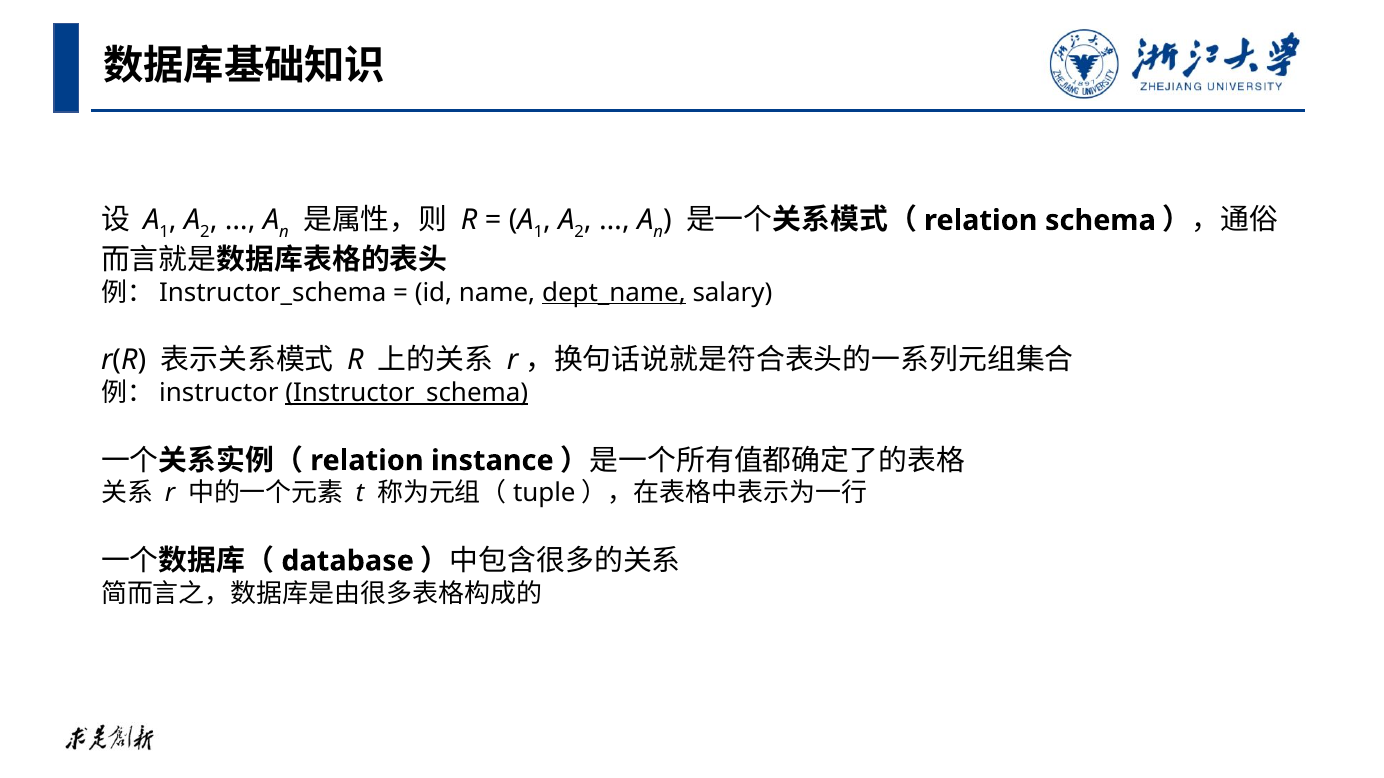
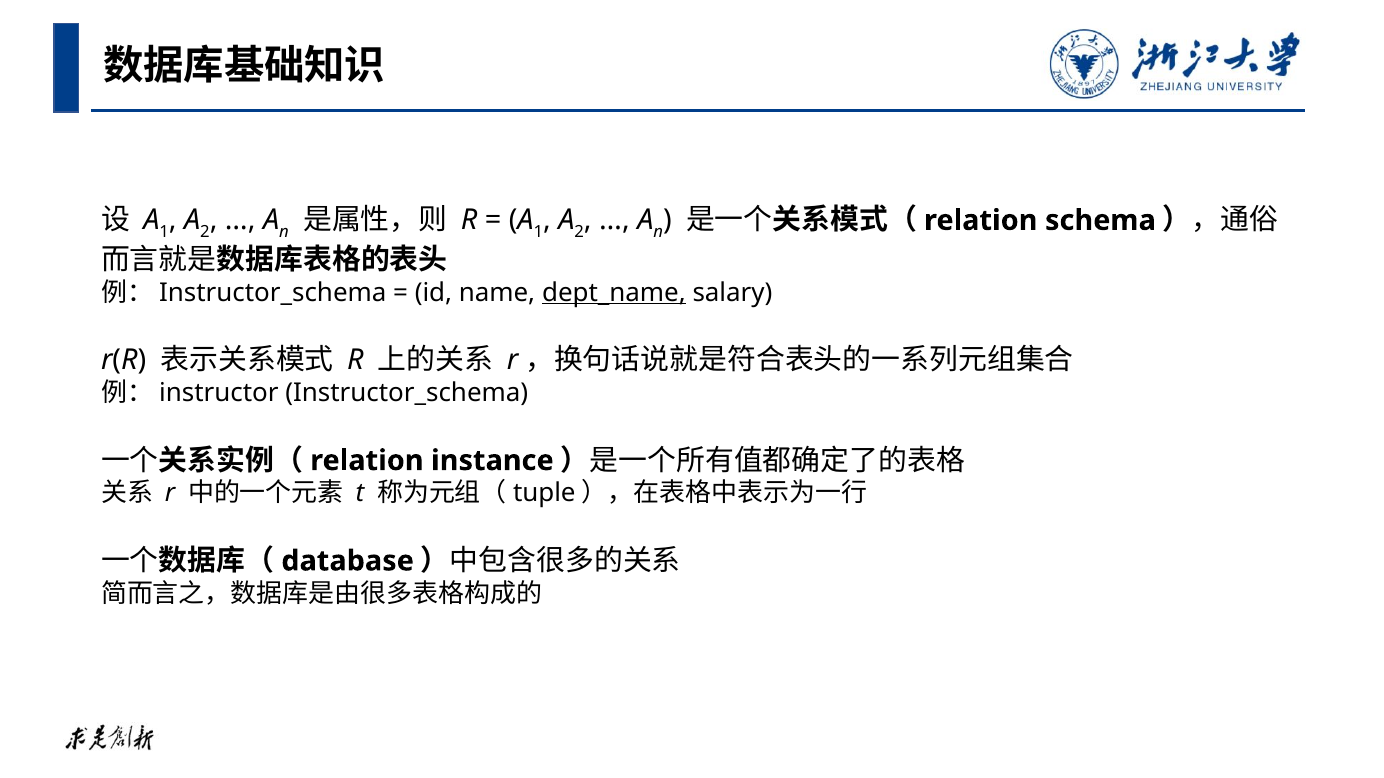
Instructor_schema underline: present -> none (407, 393)
